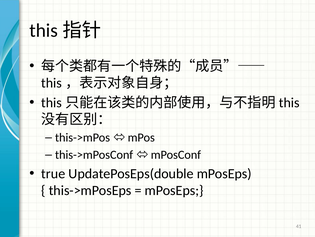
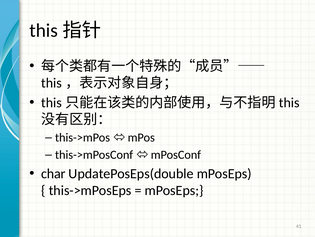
true: true -> char (53, 173)
